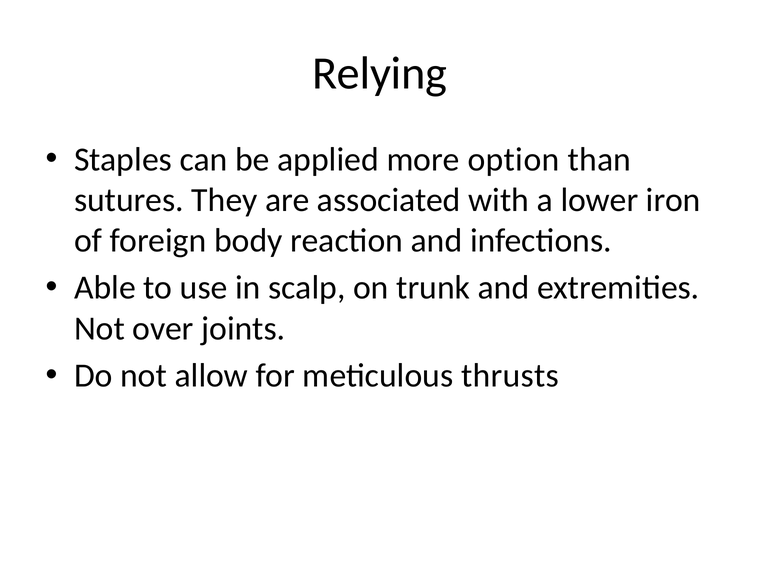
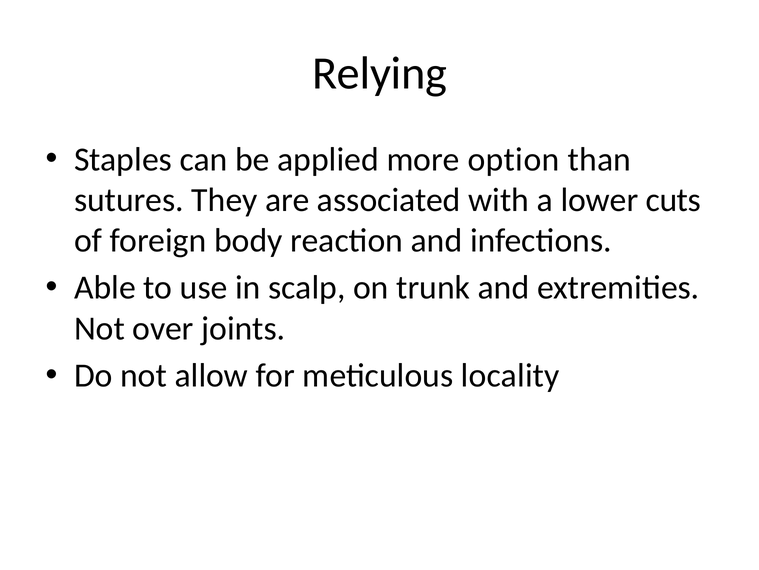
iron: iron -> cuts (673, 200)
thrusts: thrusts -> locality (510, 375)
